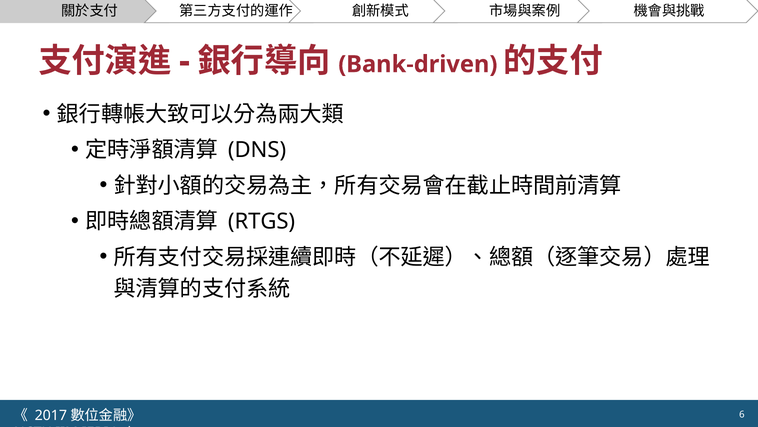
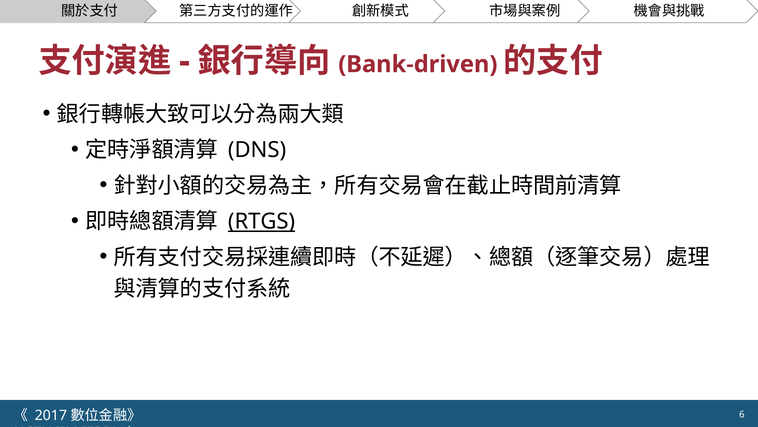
RTGS underline: none -> present (262, 221)
